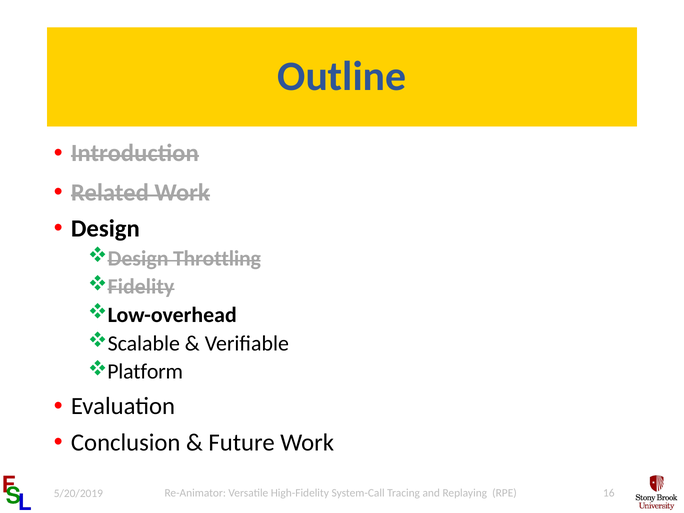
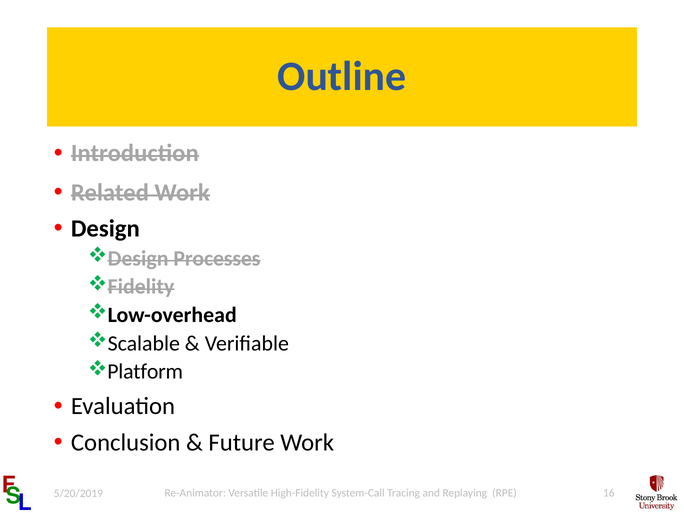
Throttling: Throttling -> Processes (217, 258)
